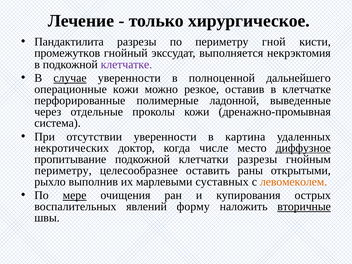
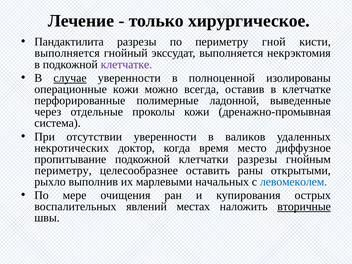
промежутков: промежутков -> выполняется (67, 53)
дальнейшего: дальнейшего -> изолированы (298, 78)
резкое: резкое -> всегда (202, 89)
картина: картина -> валиков (245, 137)
числе: числе -> время (214, 148)
диффузное underline: present -> none (303, 148)
суставных: суставных -> начальных (222, 182)
левомеколем colour: orange -> blue (294, 182)
мере underline: present -> none (75, 195)
форму: форму -> местах (193, 207)
